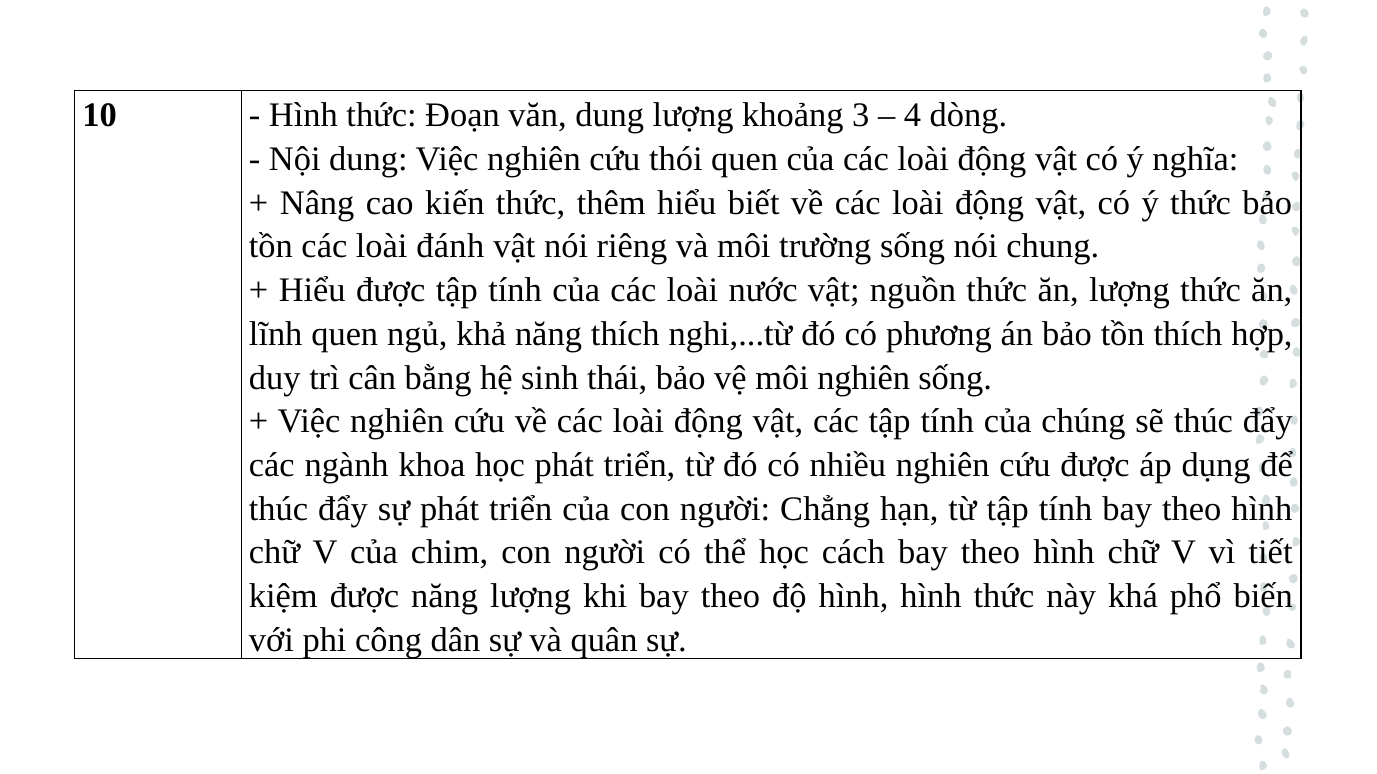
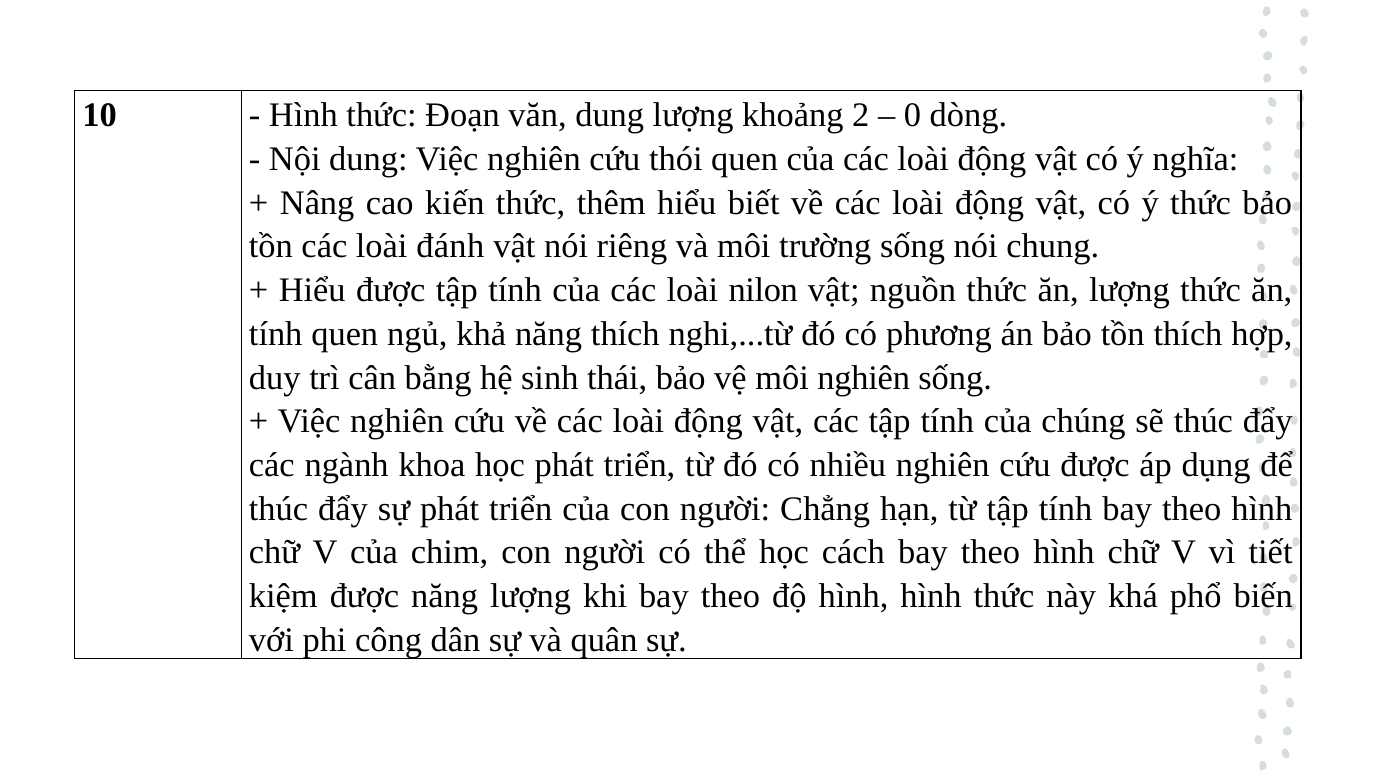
3: 3 -> 2 (861, 115)
4: 4 -> 0 (912, 115)
nước: nước -> nilon (763, 290)
lĩnh: lĩnh -> tính (276, 334)
